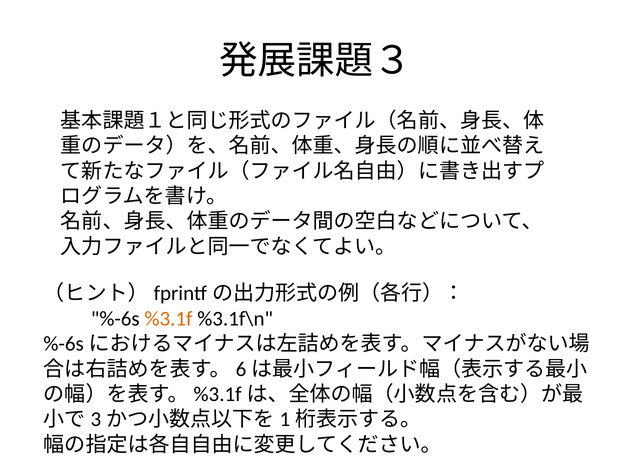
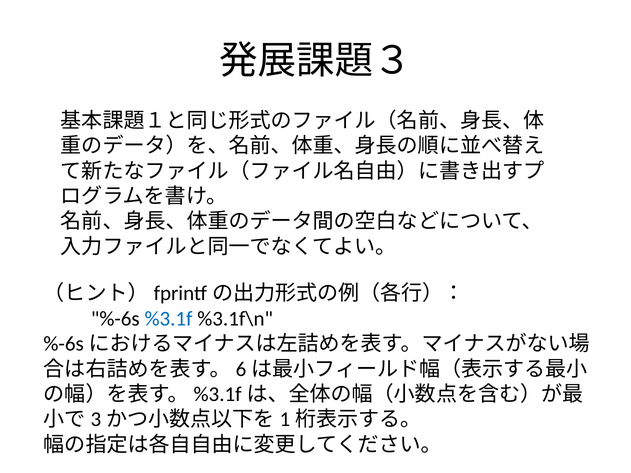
%3.1f colour: orange -> blue (169, 319)
